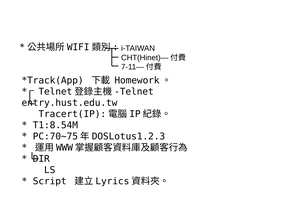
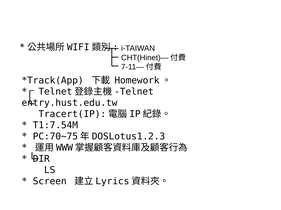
T1:8.54M: T1:8.54M -> T1:7.54M (55, 126)
Script: Script -> Screen (50, 182)
